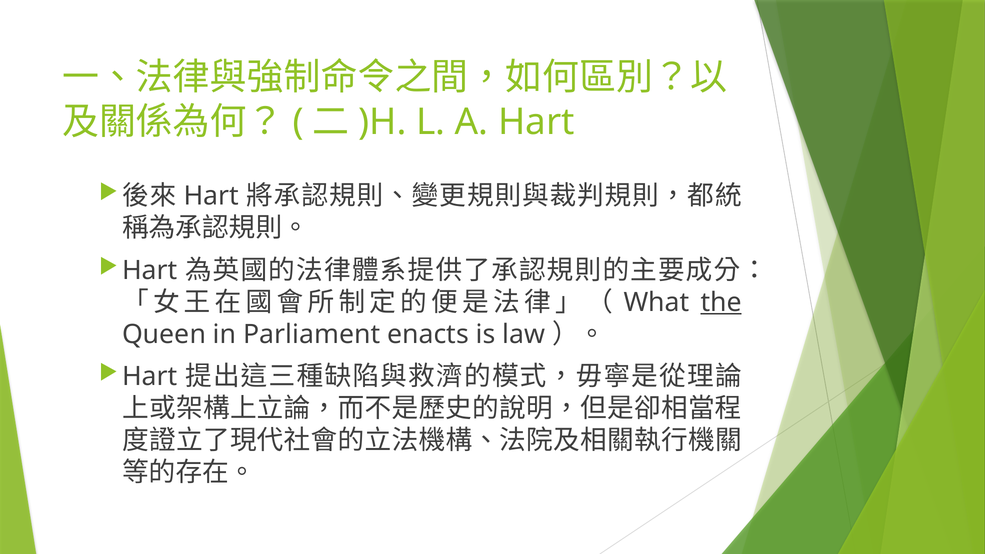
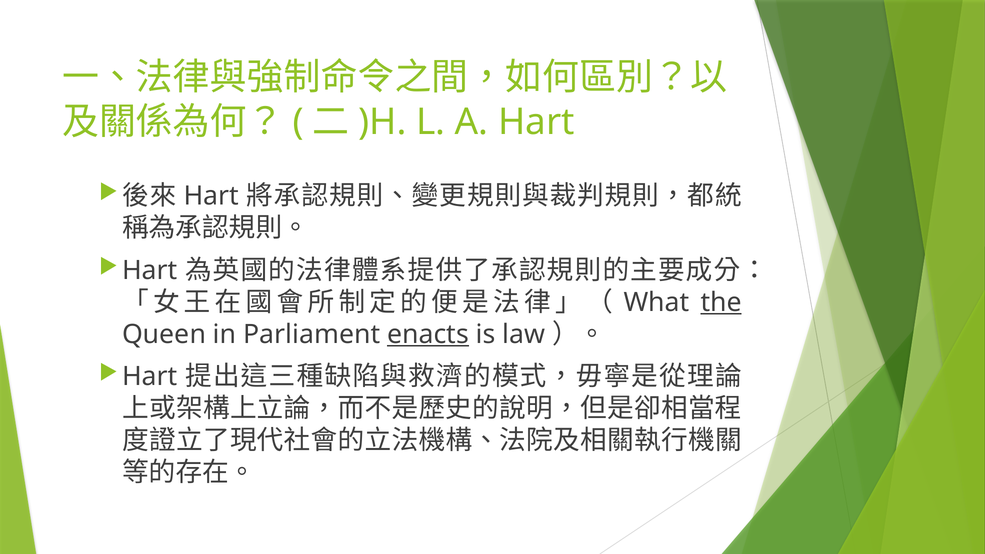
enacts underline: none -> present (428, 334)
